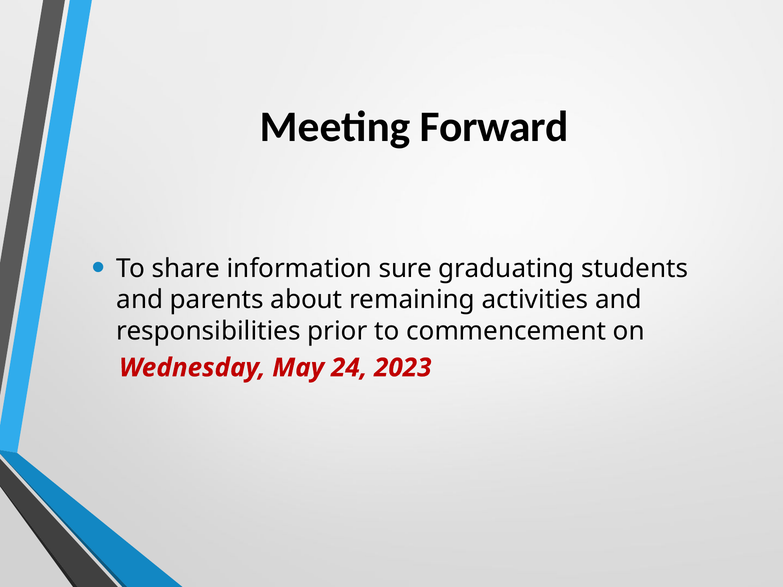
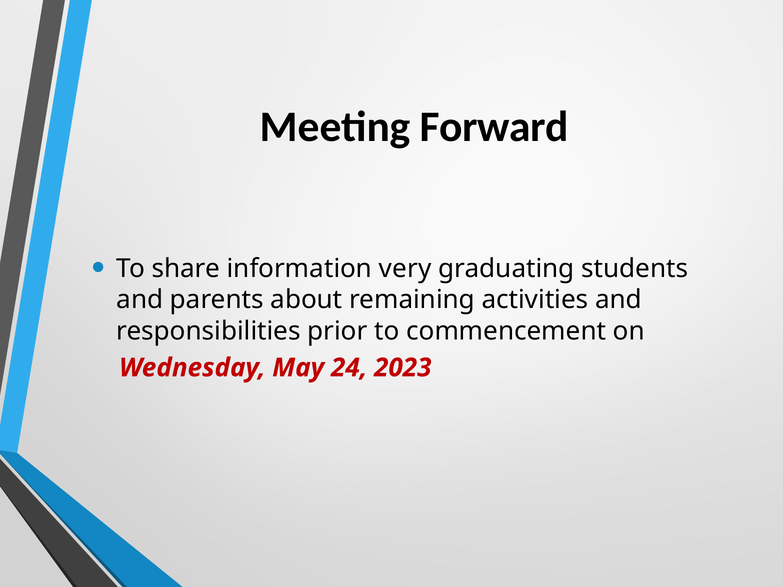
sure: sure -> very (405, 269)
